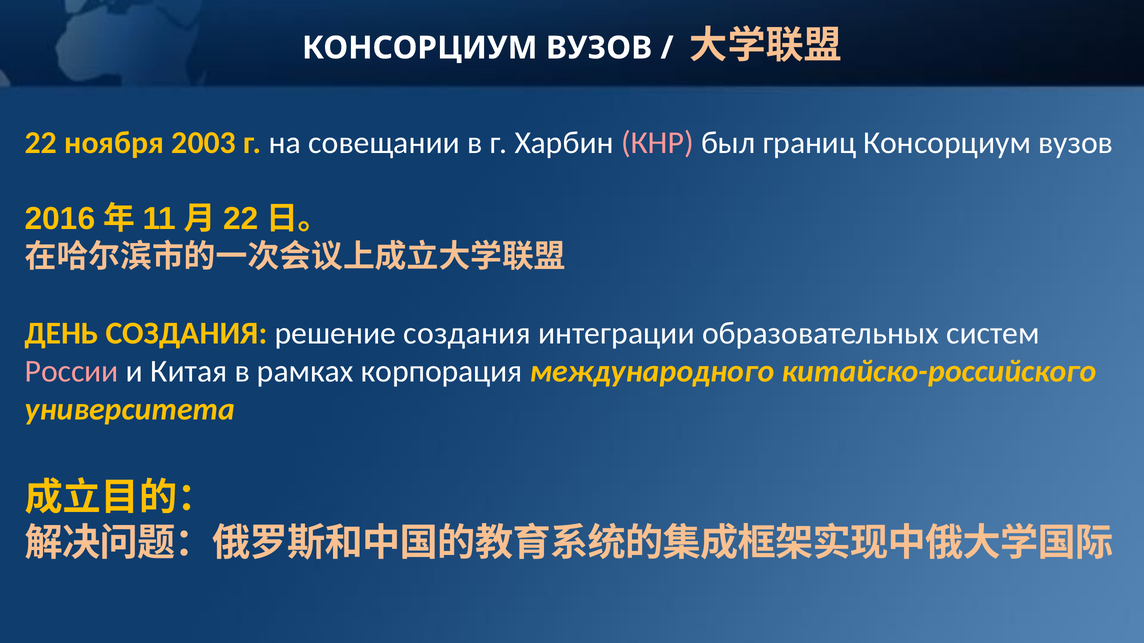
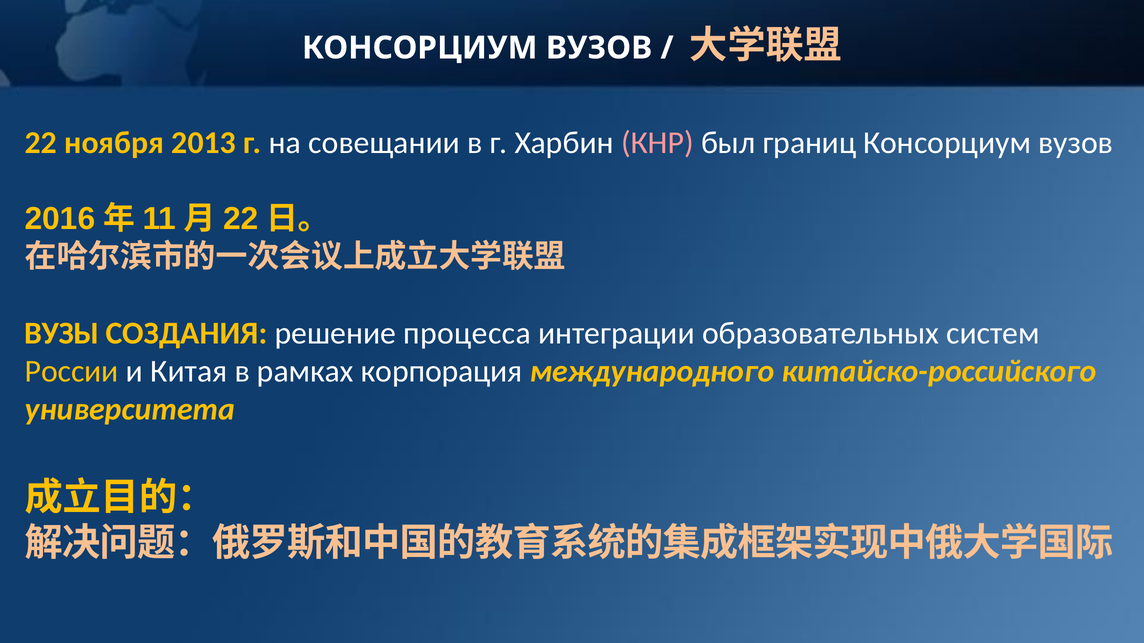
2003: 2003 -> 2013 (204, 143)
ДЕНЬ: ДЕНЬ -> ВУЗЫ (62, 333)
решение создания: создания -> процесса (467, 333)
России colour: pink -> yellow (72, 372)
